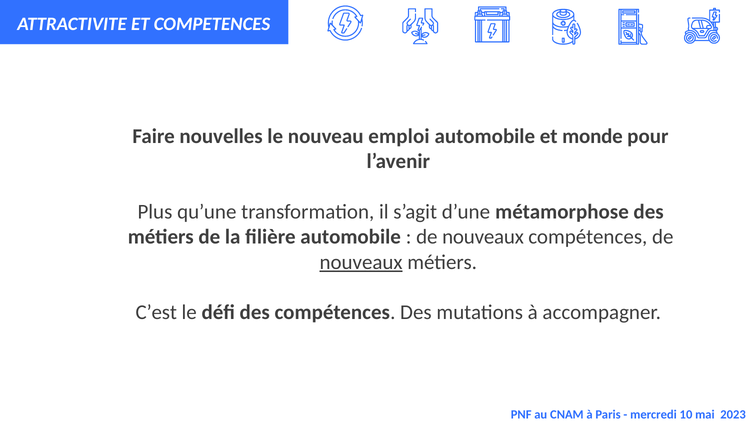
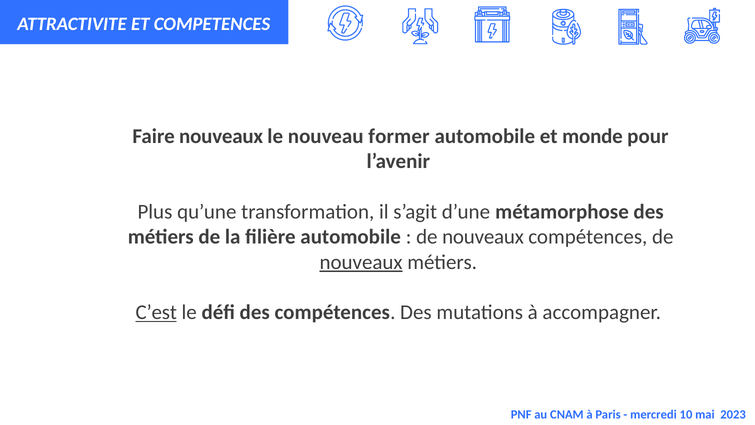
Faire nouvelles: nouvelles -> nouveaux (221, 136)
emploi: emploi -> former (399, 136)
C’est underline: none -> present (156, 312)
